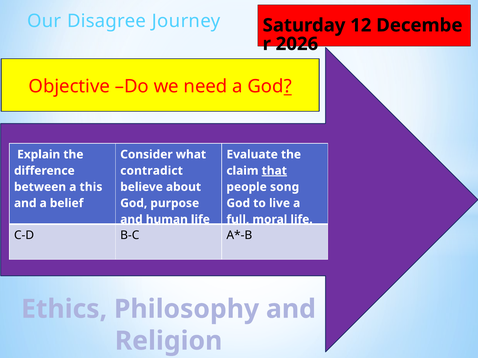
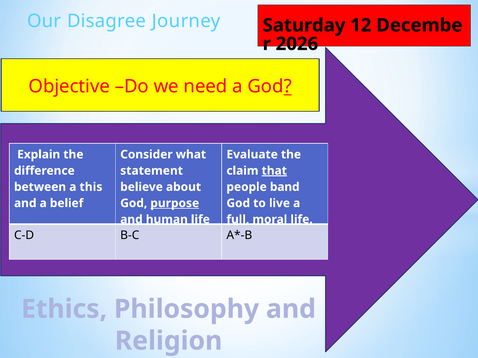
contradict: contradict -> statement (152, 171)
song: song -> band (285, 187)
purpose underline: none -> present (175, 203)
